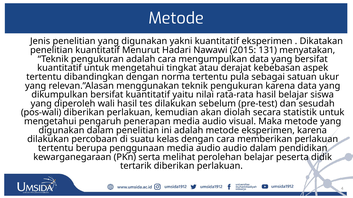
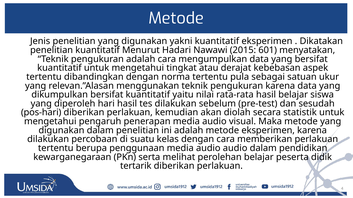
131: 131 -> 601 (268, 50)
wali: wali -> hari (106, 104)
pos-wali: pos-wali -> pos-hari (41, 113)
